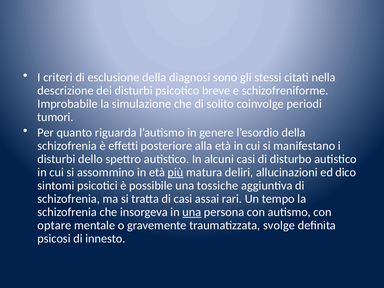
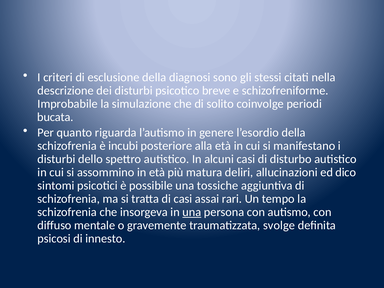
tumori: tumori -> bucata (55, 117)
effetti: effetti -> incubi (123, 146)
più underline: present -> none (176, 172)
optare: optare -> diffuso (54, 225)
